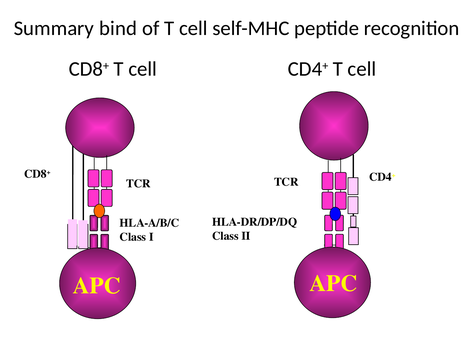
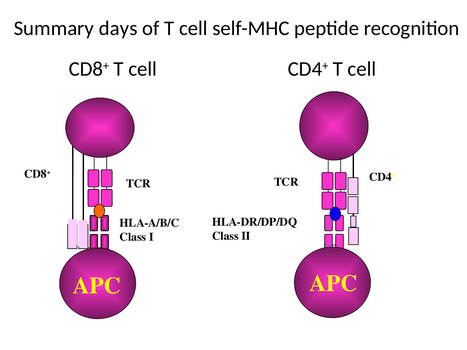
bind: bind -> days (118, 28)
